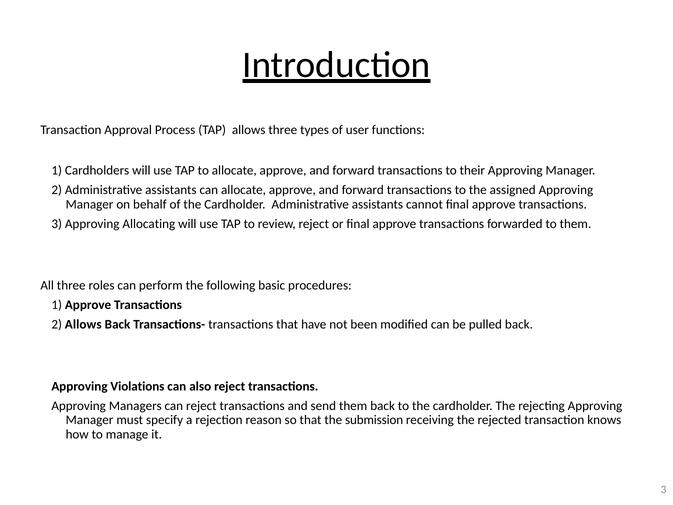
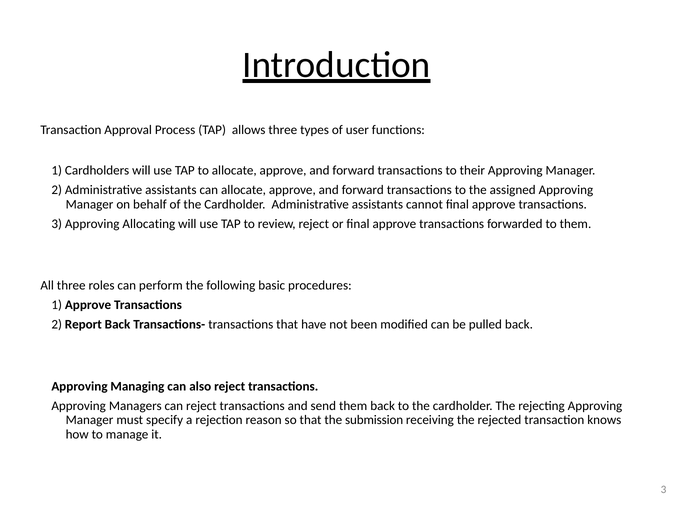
2 Allows: Allows -> Report (83, 324)
Violations: Violations -> Managing (137, 386)
